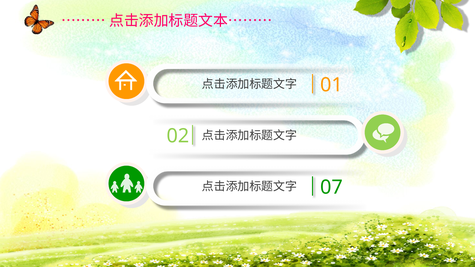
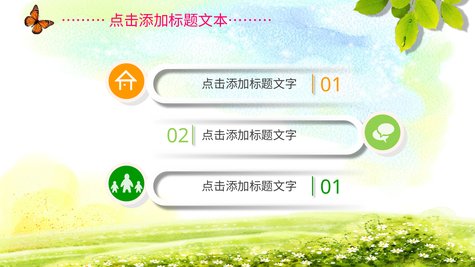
07: 07 -> 01 (331, 187)
